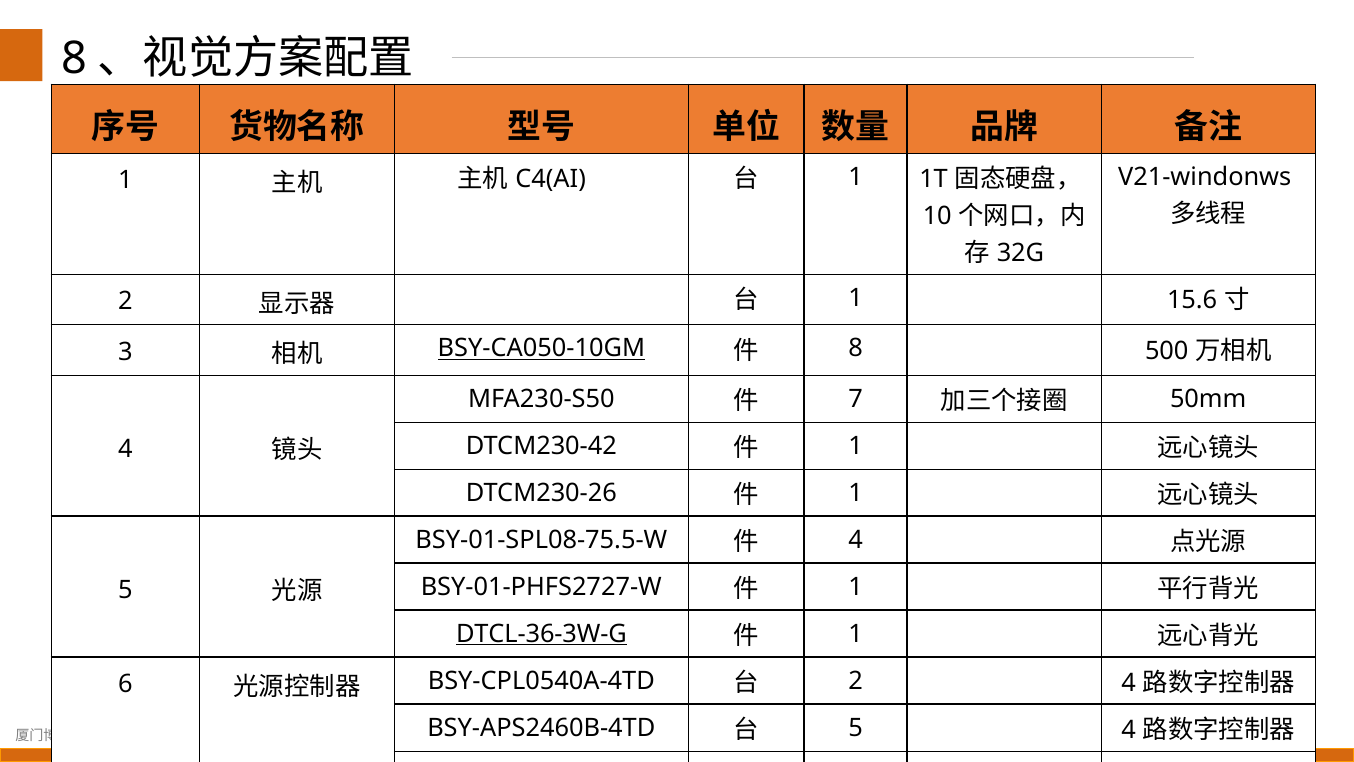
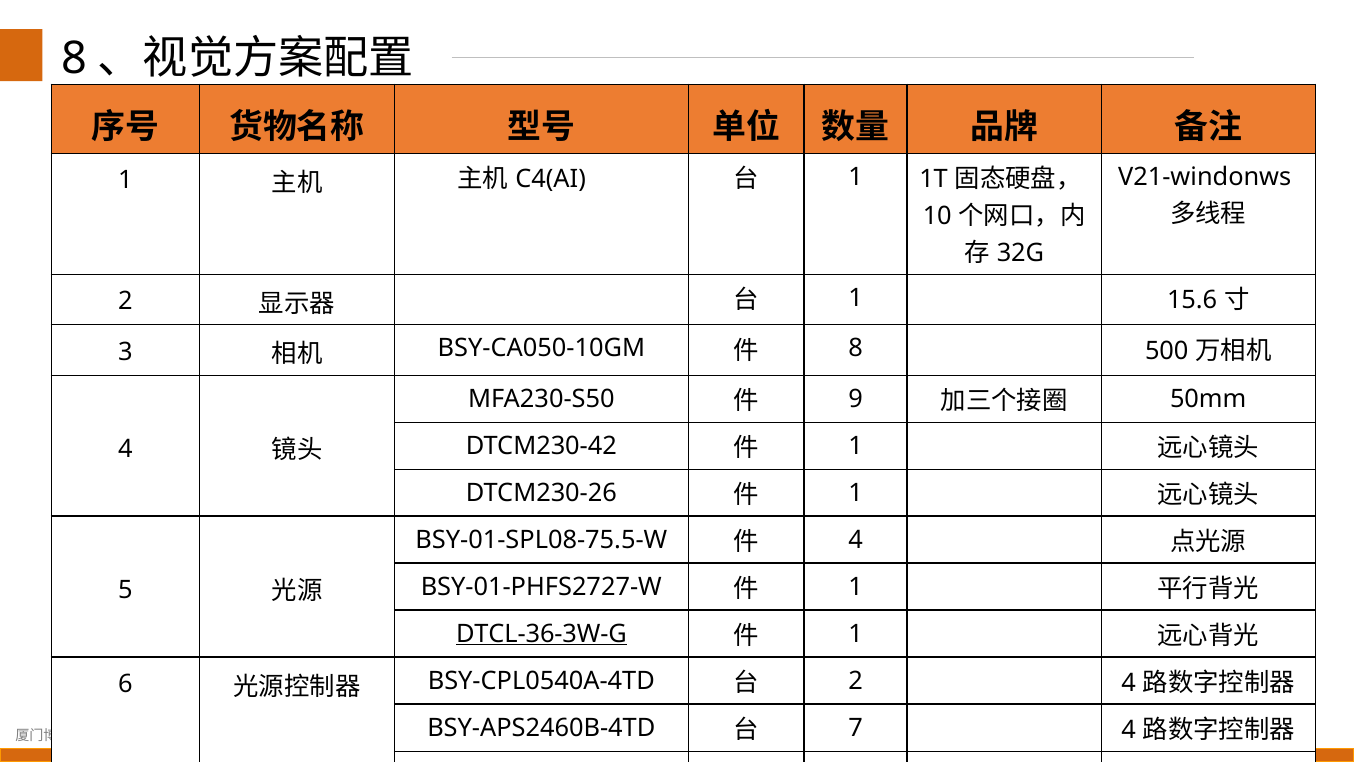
BSY-CA050-10GM underline: present -> none (541, 348)
7: 7 -> 9 (856, 399)
5: 5 -> 7 (856, 727)
